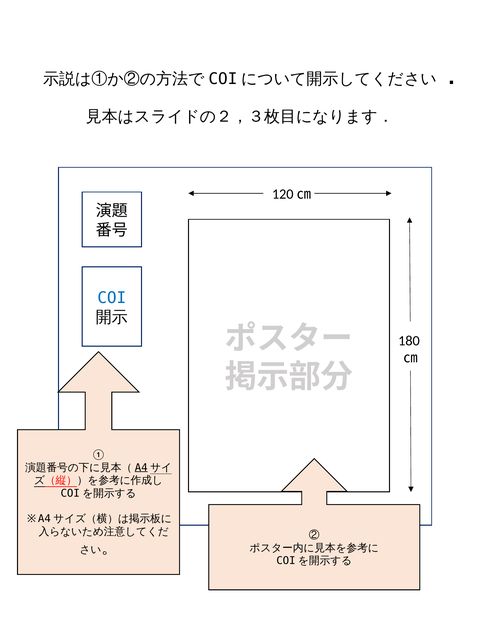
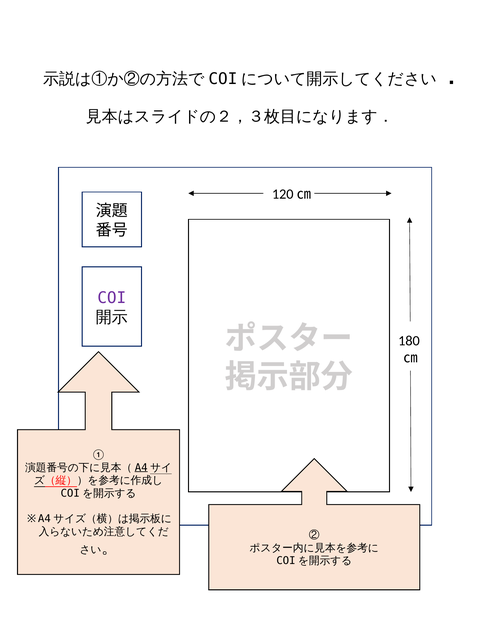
COI colour: blue -> purple (112, 298)
